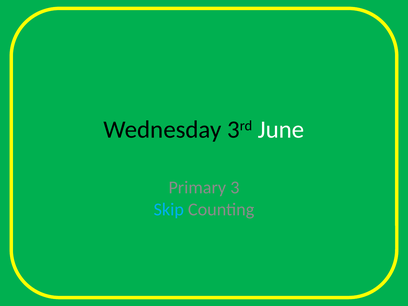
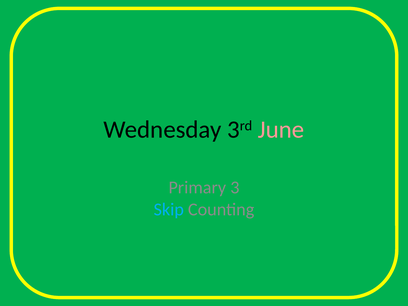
June colour: white -> pink (281, 130)
